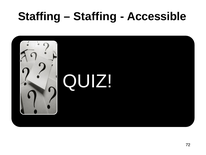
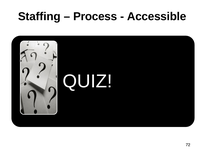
Staffing: Staffing -> Process (95, 16)
